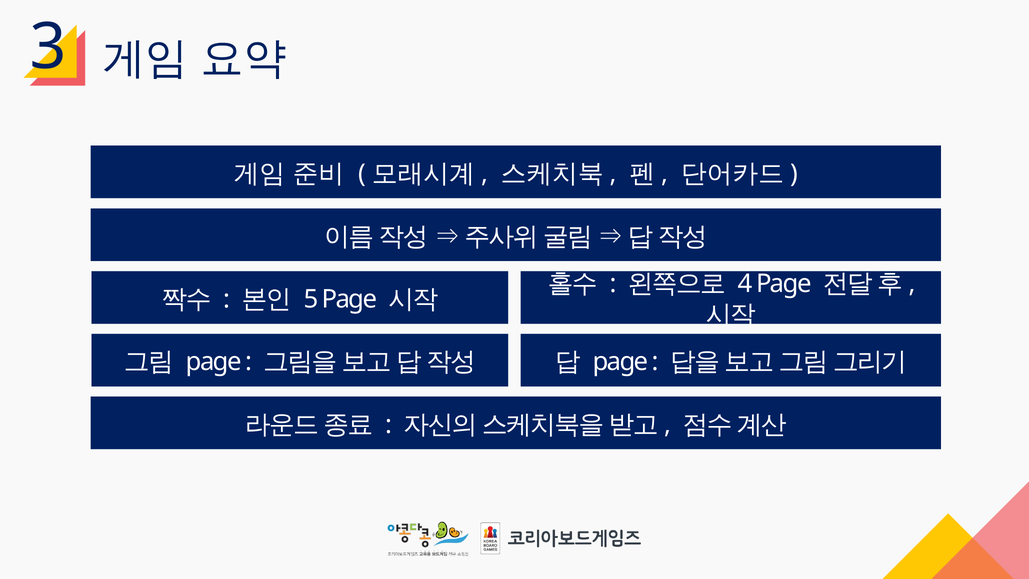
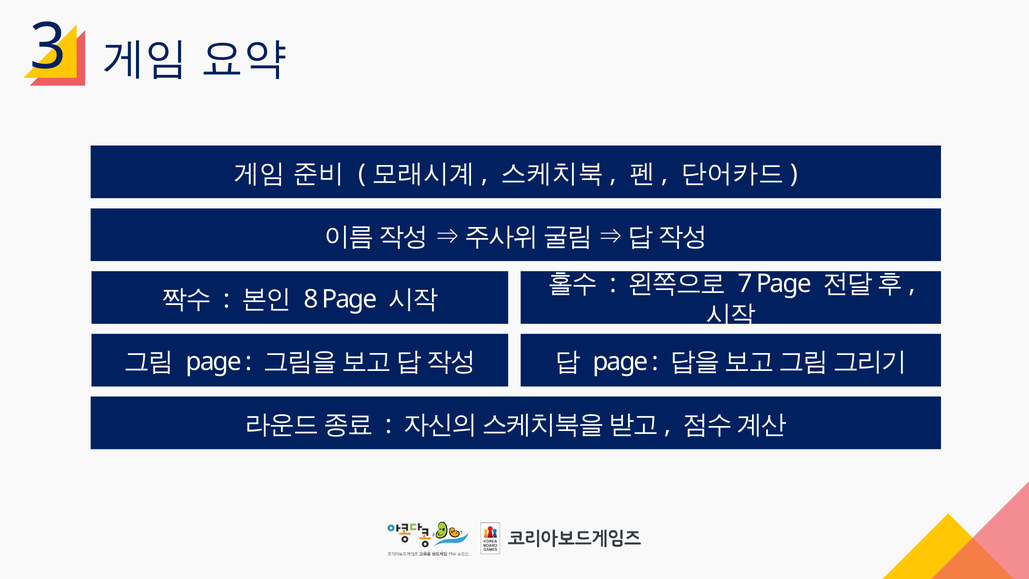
4: 4 -> 7 (745, 284)
5: 5 -> 8 (311, 299)
